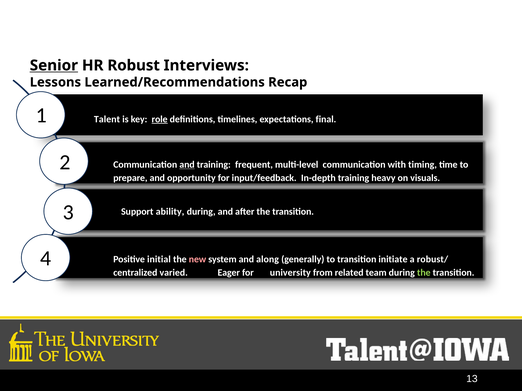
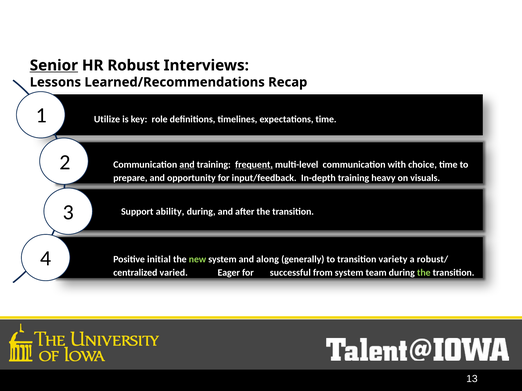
Talent: Talent -> Utilize (107, 119)
role underline: present -> none (160, 119)
expectations final: final -> time (326, 119)
frequent underline: none -> present (254, 165)
timing: timing -> choice (423, 165)
new colour: pink -> light green (197, 260)
initiate: initiate -> variety (393, 260)
university: university -> successful (290, 273)
from related: related -> system (349, 273)
